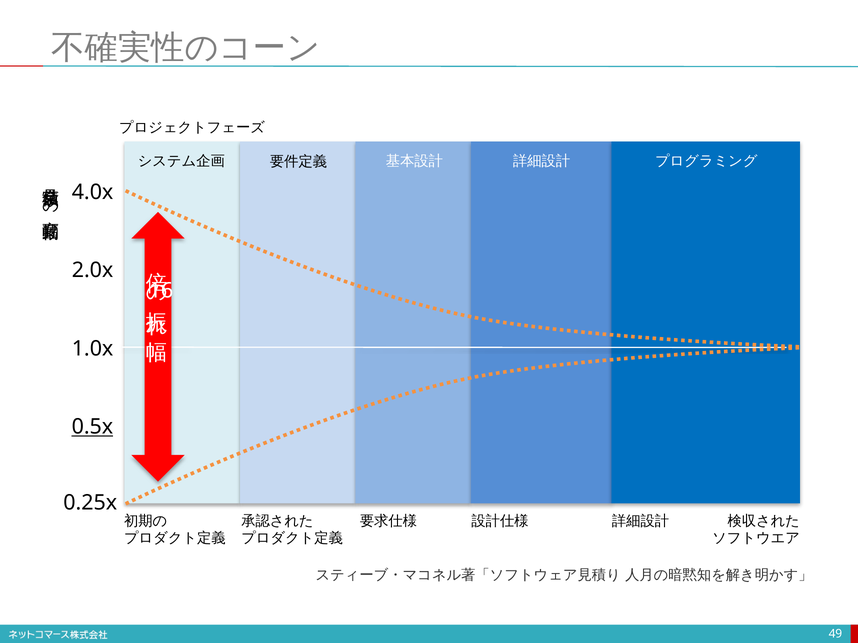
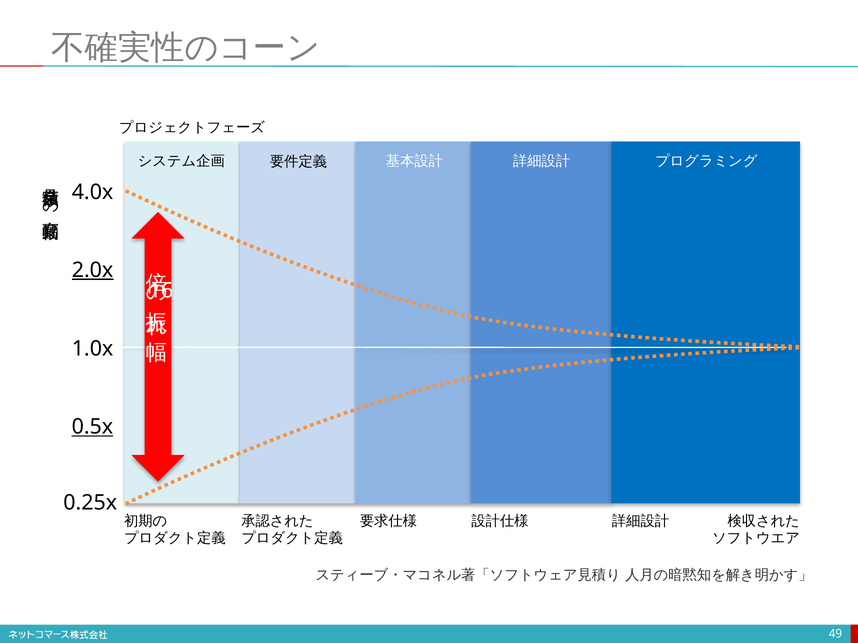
2.0x underline: none -> present (93, 270)
